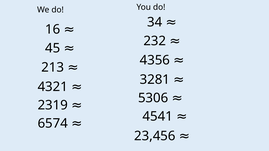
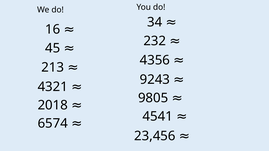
3281: 3281 -> 9243 (155, 80)
5306: 5306 -> 9805 (153, 98)
2319: 2319 -> 2018 (53, 105)
